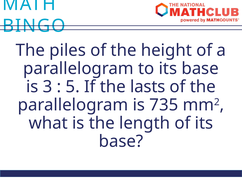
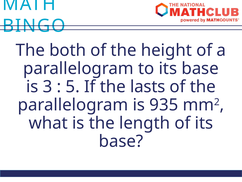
piles: piles -> both (68, 50)
735: 735 -> 935 (164, 105)
